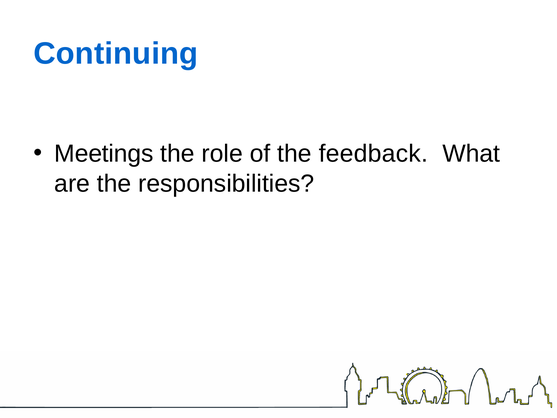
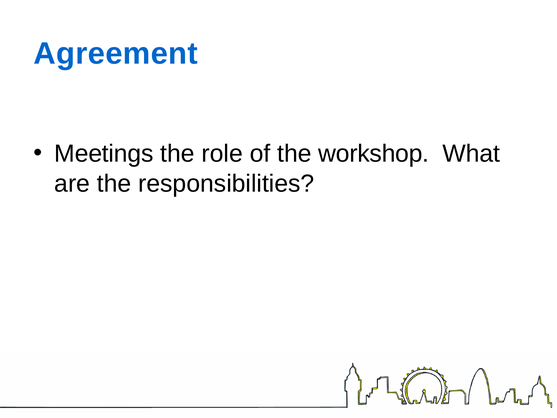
Continuing: Continuing -> Agreement (116, 54)
feedback: feedback -> workshop (374, 154)
